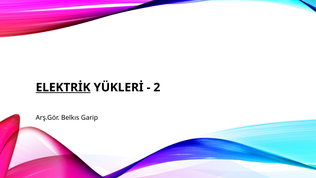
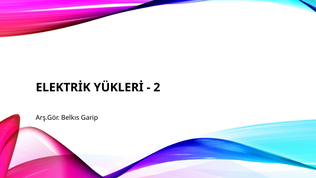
ELEKTRİK underline: present -> none (63, 87)
